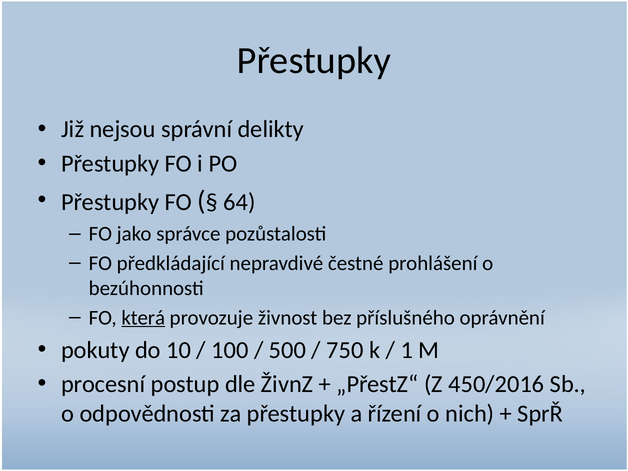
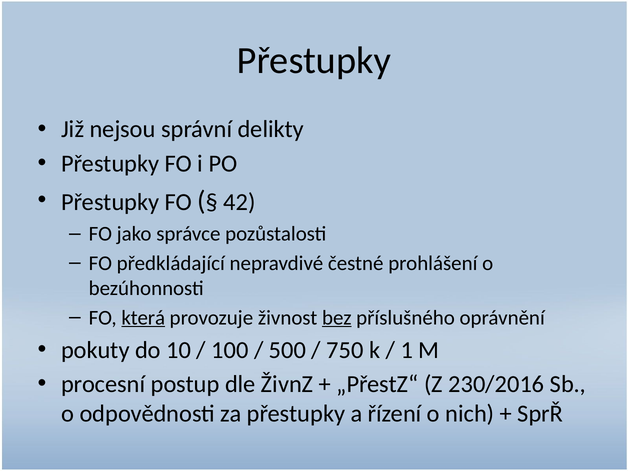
64: 64 -> 42 (239, 202)
bez underline: none -> present (337, 318)
450/2016: 450/2016 -> 230/2016 (496, 384)
